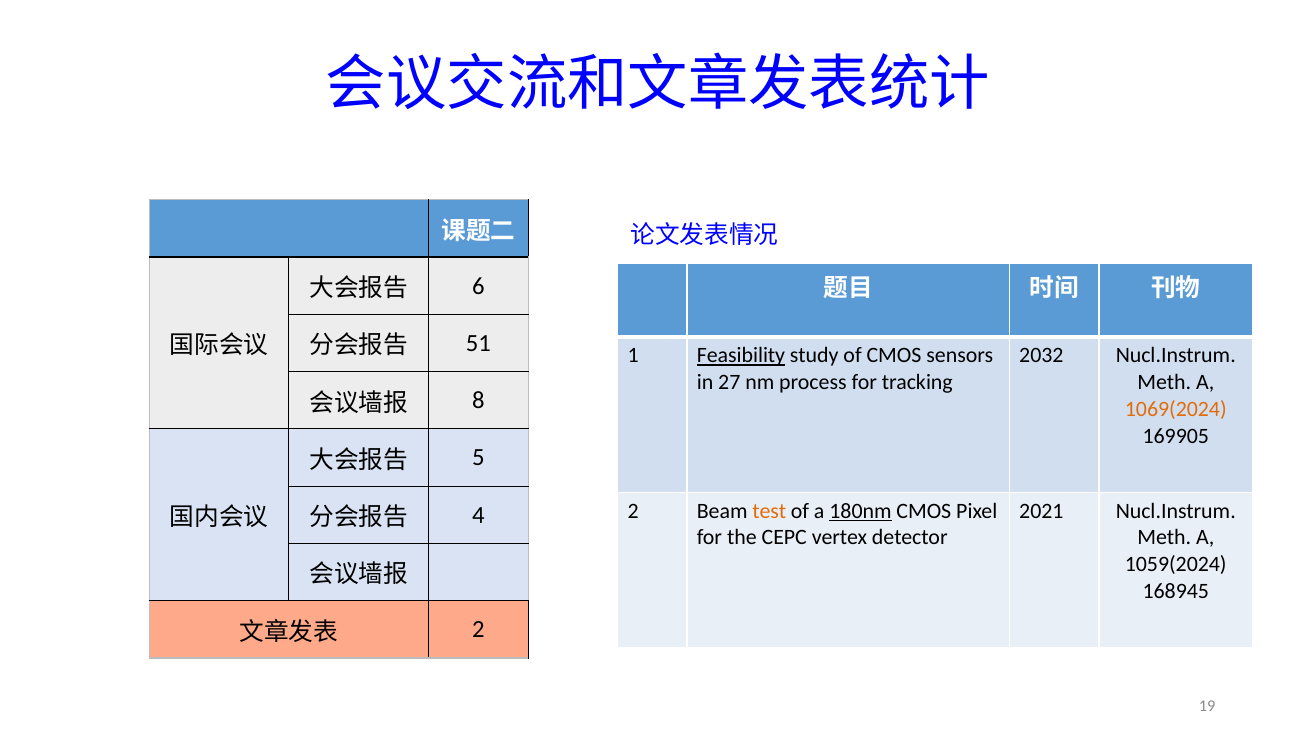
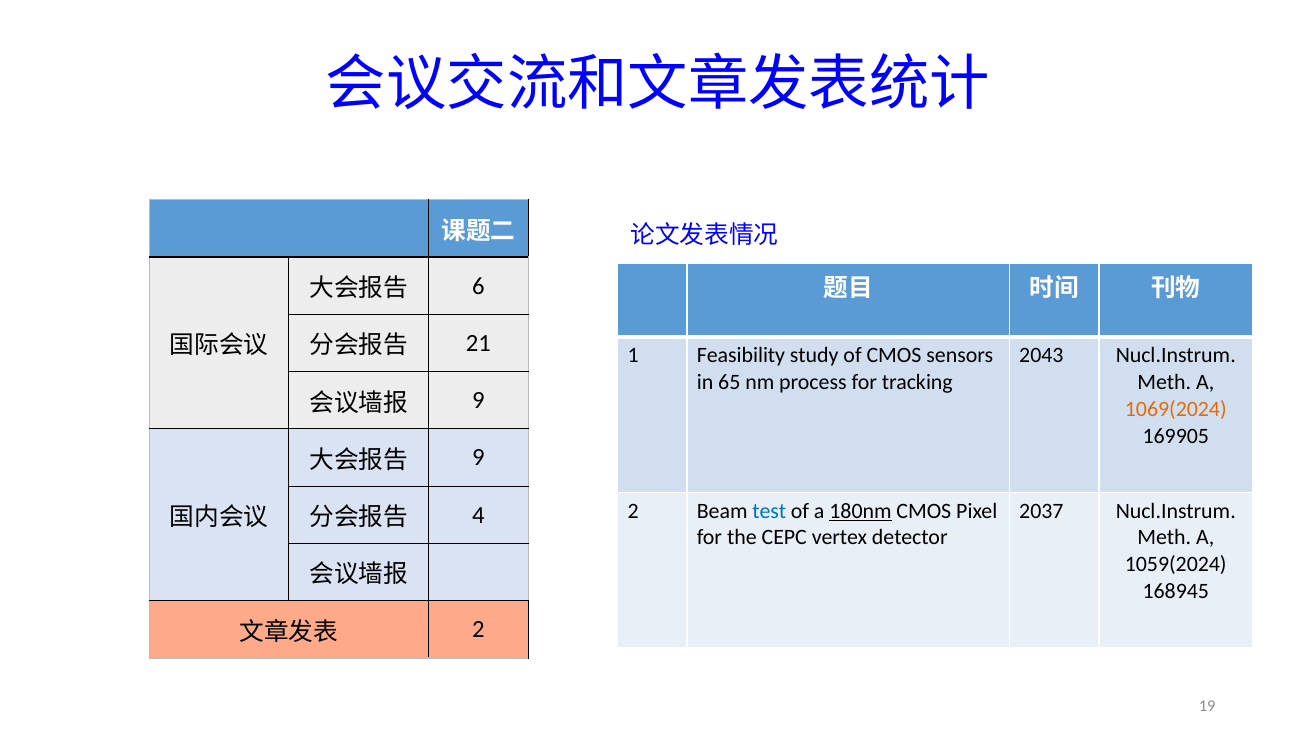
51: 51 -> 21 (478, 343)
Feasibility underline: present -> none (741, 356)
2032: 2032 -> 2043 (1041, 356)
27: 27 -> 65 (729, 383)
8: 8 -> 9 (478, 401)
5: 5 -> 9 (478, 458)
test colour: orange -> blue (769, 511)
2021: 2021 -> 2037 (1041, 511)
